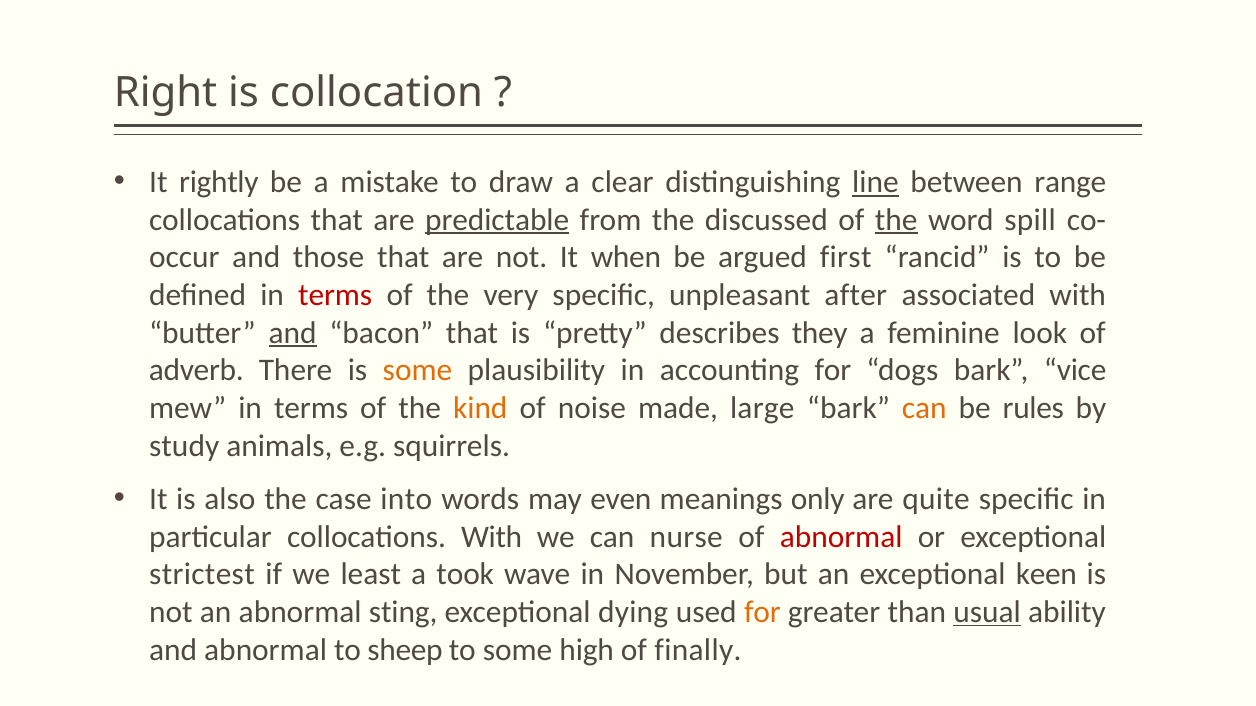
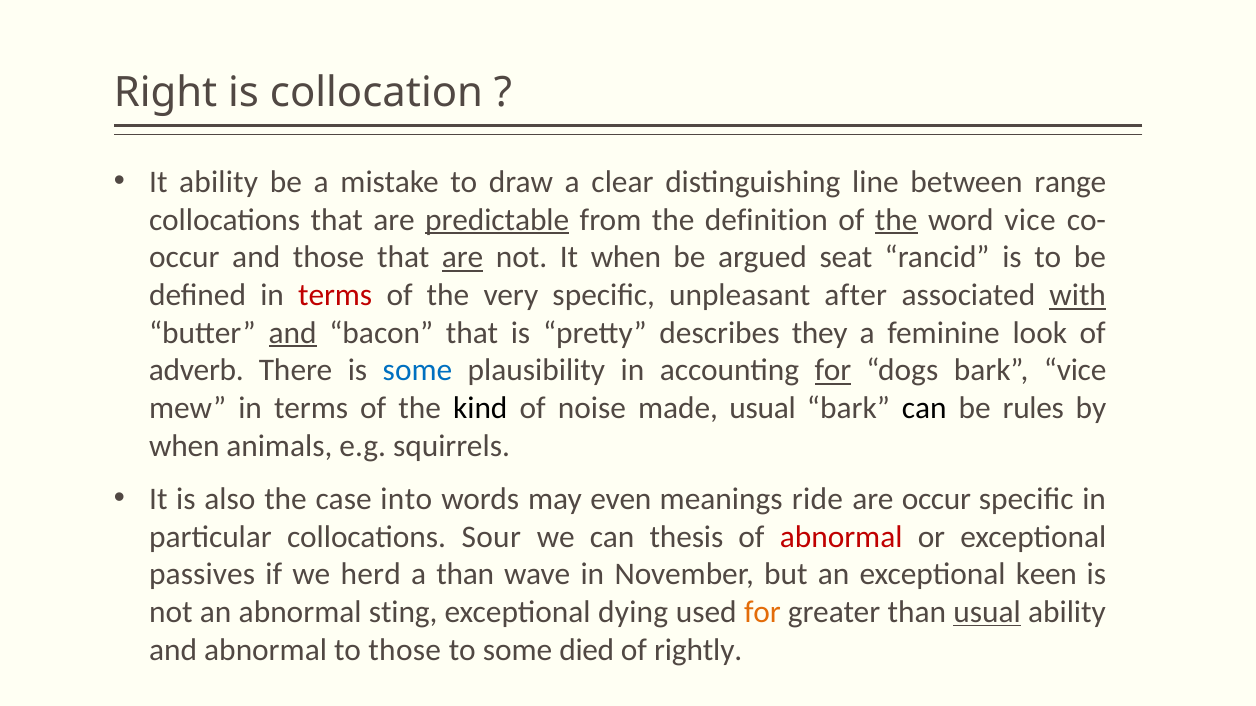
It rightly: rightly -> ability (219, 182)
line underline: present -> none (875, 182)
discussed: discussed -> definition (766, 220)
word spill: spill -> vice (1030, 220)
are underline: none -> present (463, 258)
first: first -> seat (846, 258)
with underline: none -> present (1078, 295)
some colour: orange -> blue (418, 371)
for underline: none -> present (833, 371)
kind colour: orange -> black (480, 408)
made large: large -> usual (763, 408)
can colour: orange -> black (924, 408)
study: study -> when (184, 446)
only: only -> ride (817, 499)
are quite: quite -> occur (936, 499)
collocations With: With -> Sour (491, 537)
nurse: nurse -> thesis (686, 537)
strictest: strictest -> passives (202, 575)
least: least -> herd (371, 575)
a took: took -> than (465, 575)
to sheep: sheep -> those (405, 650)
high: high -> died (587, 650)
finally: finally -> rightly (698, 650)
